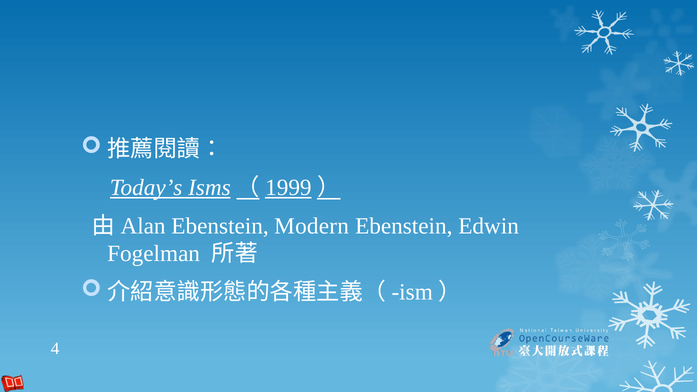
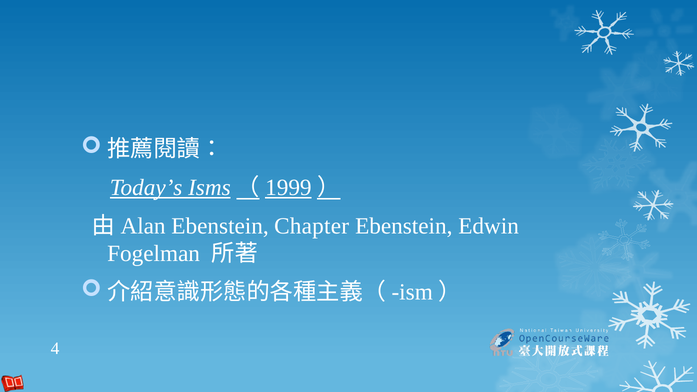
Modern: Modern -> Chapter (312, 226)
